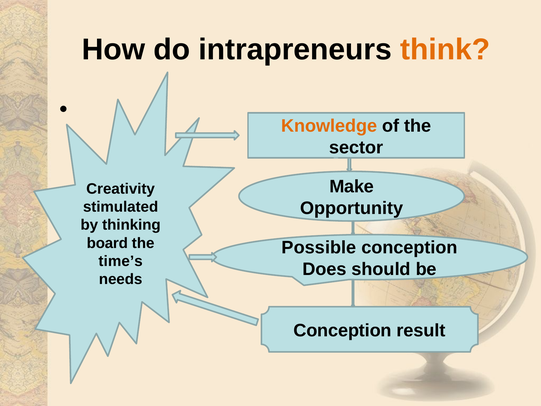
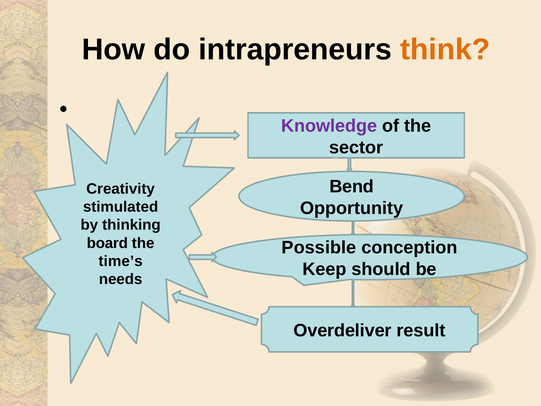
Knowledge colour: orange -> purple (329, 126)
Make: Make -> Bend (352, 187)
Does: Does -> Keep (325, 269)
Conception: Conception -> Overdeliver (343, 330)
